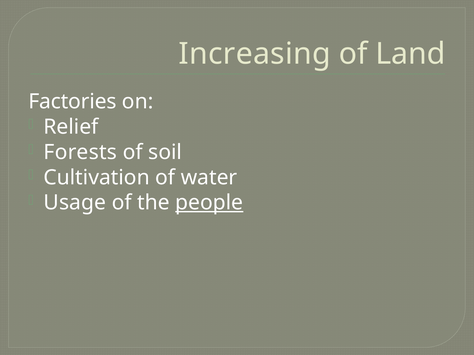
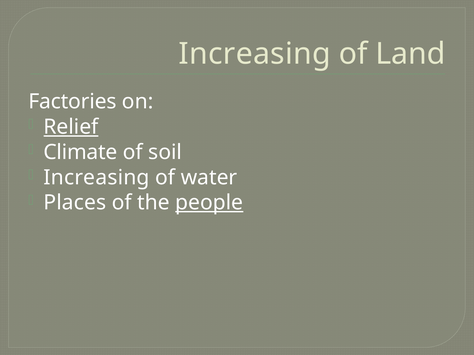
Relief underline: none -> present (71, 127)
Forests: Forests -> Climate (80, 152)
Cultivation: Cultivation -> Increasing (97, 178)
Usage: Usage -> Places (75, 203)
